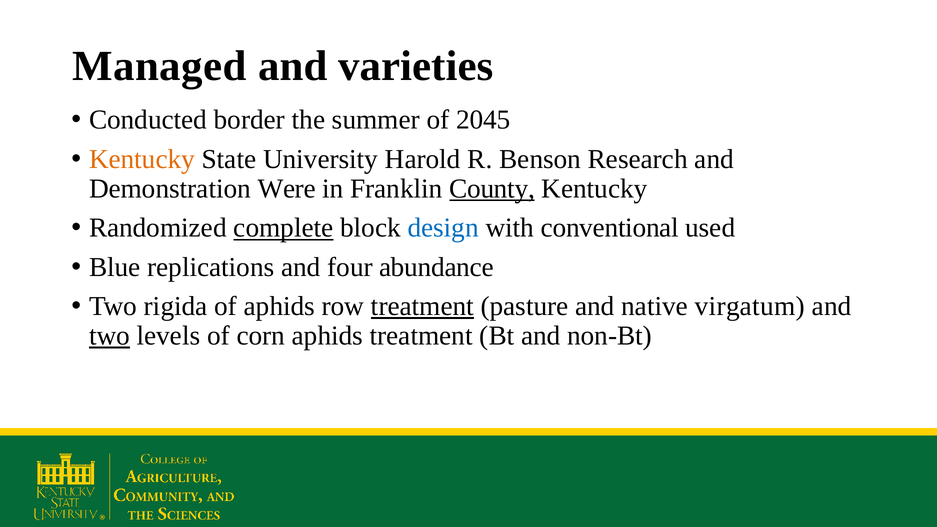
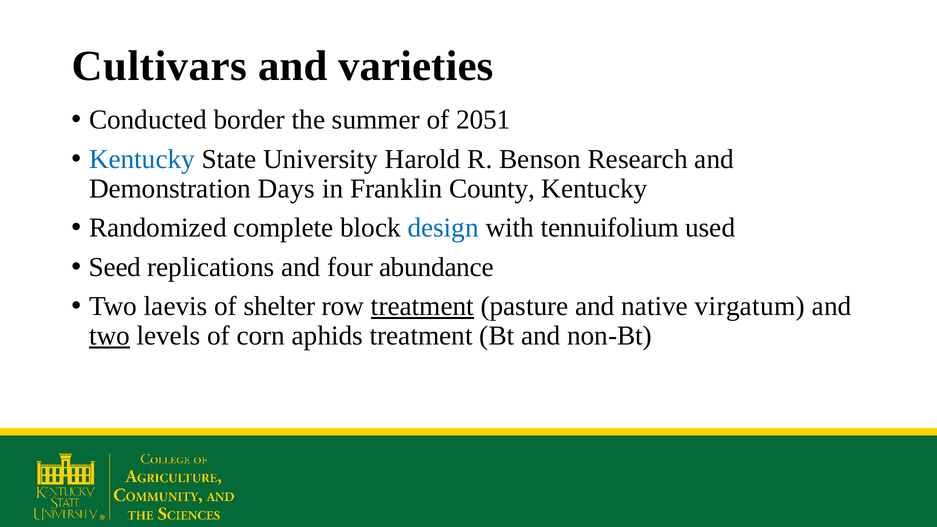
Managed: Managed -> Cultivars (159, 66)
2045: 2045 -> 2051 (483, 120)
Kentucky colour: orange -> blue (142, 159)
Were: Were -> Days (286, 189)
County underline: present -> none (492, 189)
complete underline: present -> none (283, 228)
conventional: conventional -> tennuifolium (610, 228)
Blue: Blue -> Seed (115, 267)
rigida: rigida -> laevis (176, 306)
of aphids: aphids -> shelter (279, 306)
